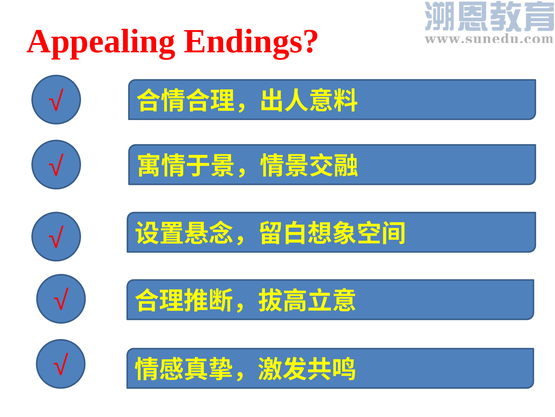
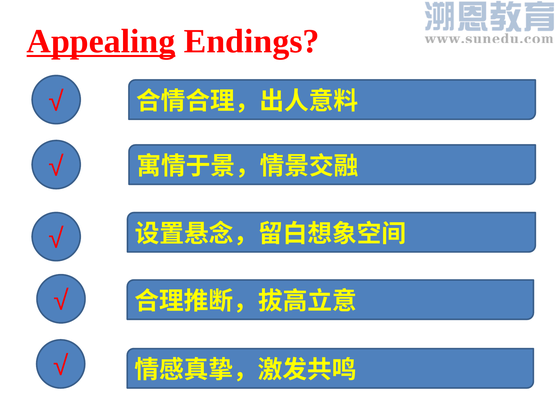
Appealing underline: none -> present (101, 41)
